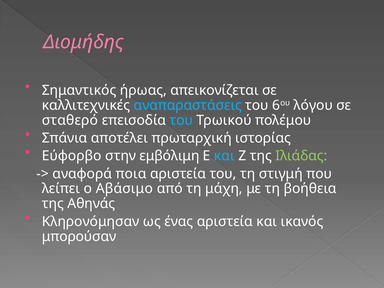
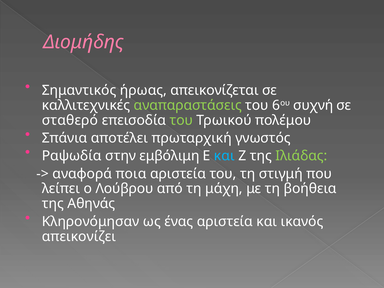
αναπαραστάσεις colour: light blue -> light green (188, 105)
λόγου: λόγου -> συχνή (313, 105)
του colour: light blue -> light green (181, 120)
ιστορίας: ιστορίας -> γνωστός (263, 138)
Εύφορβο: Εύφορβο -> Ραψωδία (72, 156)
Αβάσιμο: Αβάσιμο -> Λούβρου (125, 189)
μπορούσαν: μπορούσαν -> απεικονίζει (79, 236)
